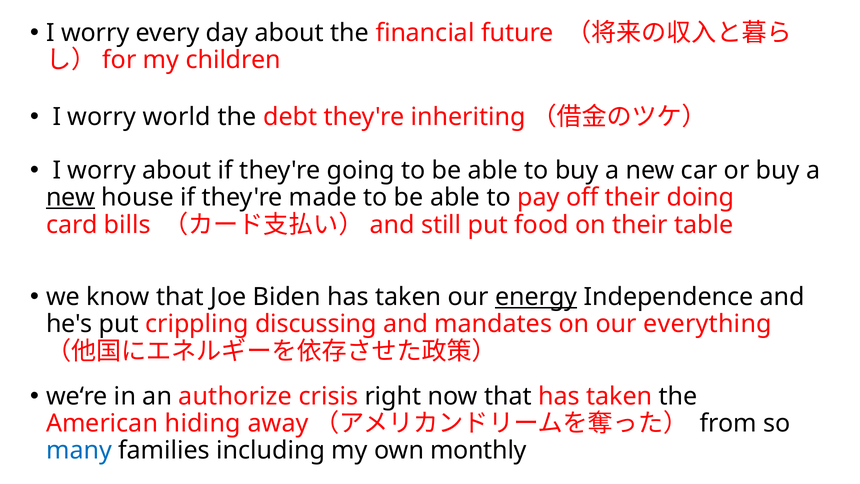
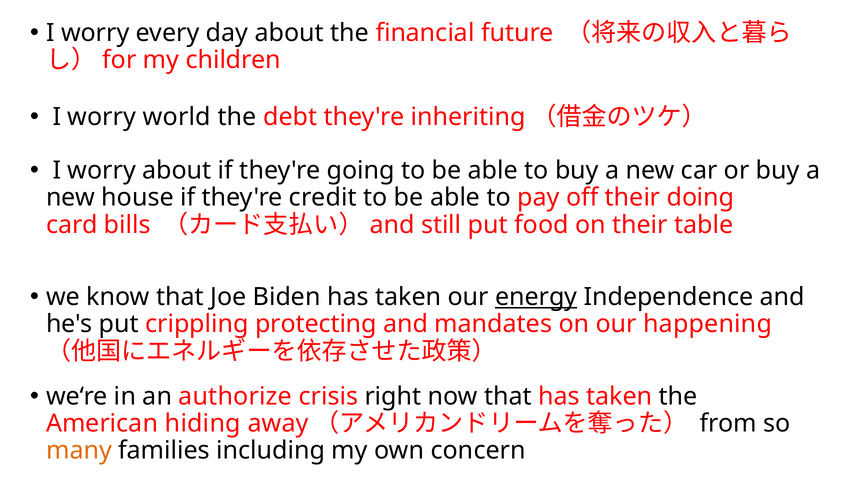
new underline: present -> none (71, 198)
made: made -> credit (323, 198)
discussing: discussing -> protecting (316, 324)
everything: everything -> happening (708, 324)
many colour: blue -> orange (79, 450)
monthly: monthly -> concern (478, 450)
